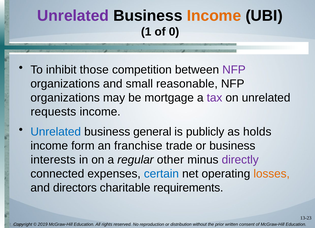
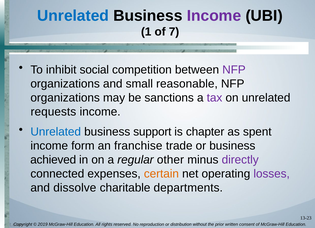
Unrelated colour: purple -> blue (73, 16)
Income colour: orange -> purple (214, 16)
0: 0 -> 7 (174, 32)
those: those -> social (94, 70)
mortgage: mortgage -> sanctions (169, 98)
general: general -> support (152, 131)
publicly: publicly -> chapter (205, 131)
holds: holds -> spent (257, 131)
interests: interests -> achieved (53, 159)
certain colour: blue -> orange (161, 173)
losses colour: orange -> purple (272, 173)
directors: directors -> dissolve (75, 187)
requirements: requirements -> departments (188, 187)
